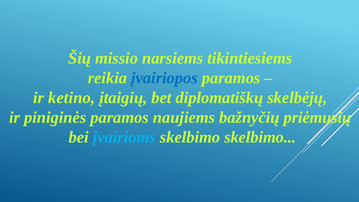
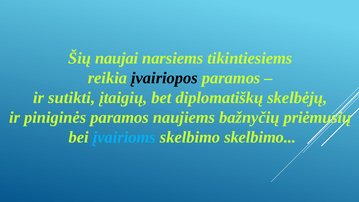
missio: missio -> naujai (117, 58)
įvairiopos colour: blue -> black (164, 78)
ketino: ketino -> sutikti (72, 98)
